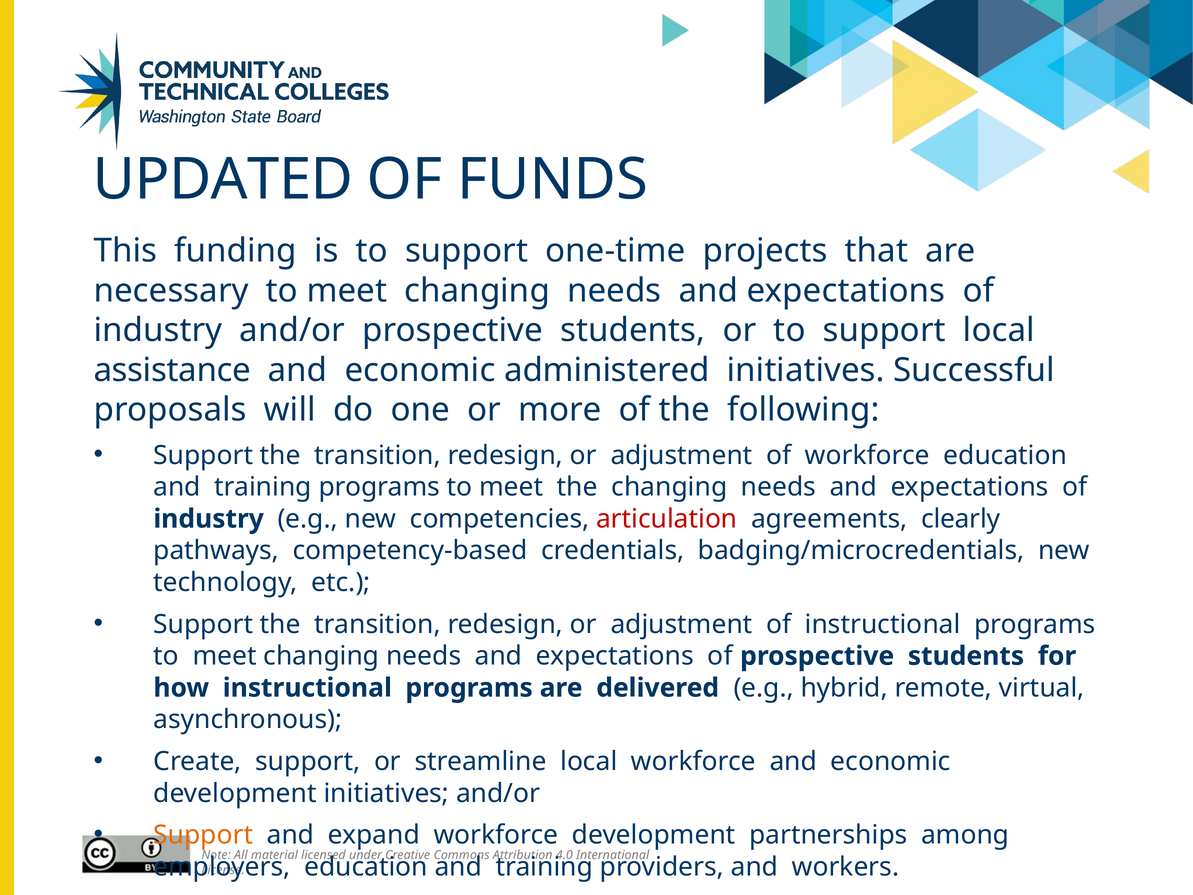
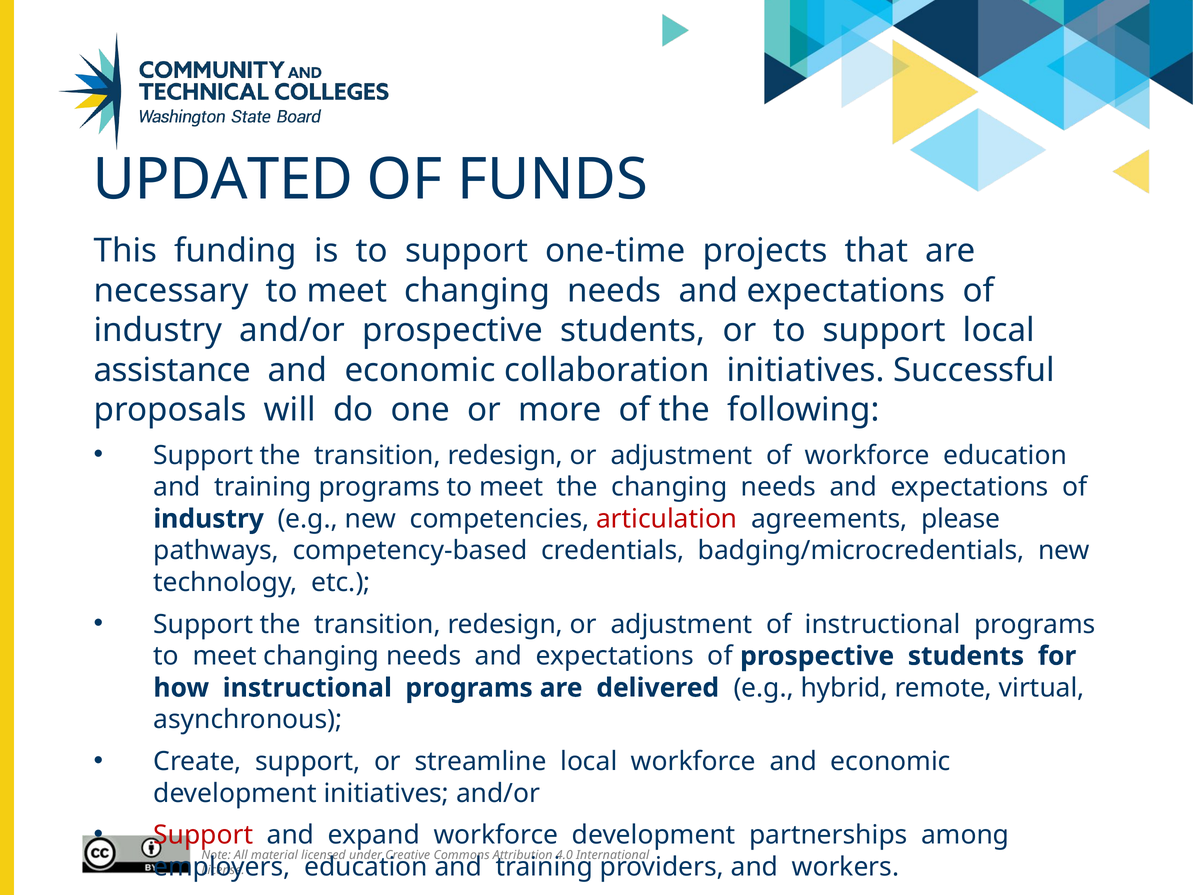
administered: administered -> collaboration (607, 370)
clearly: clearly -> please (961, 519)
Support colour: orange -> red (203, 835)
